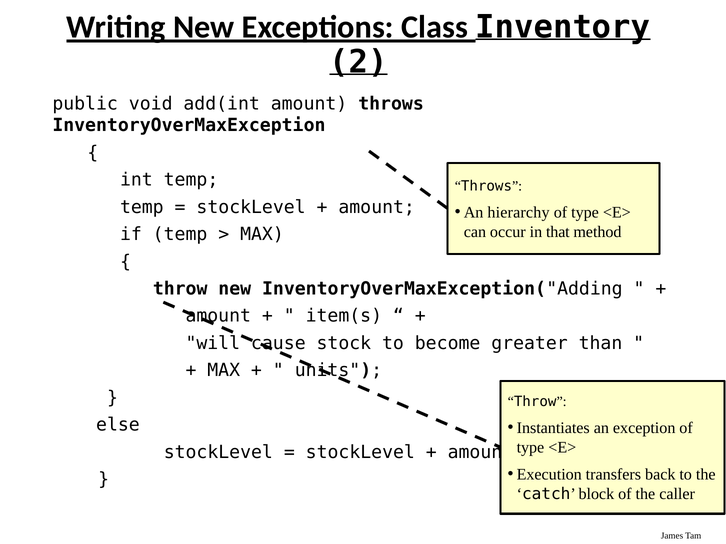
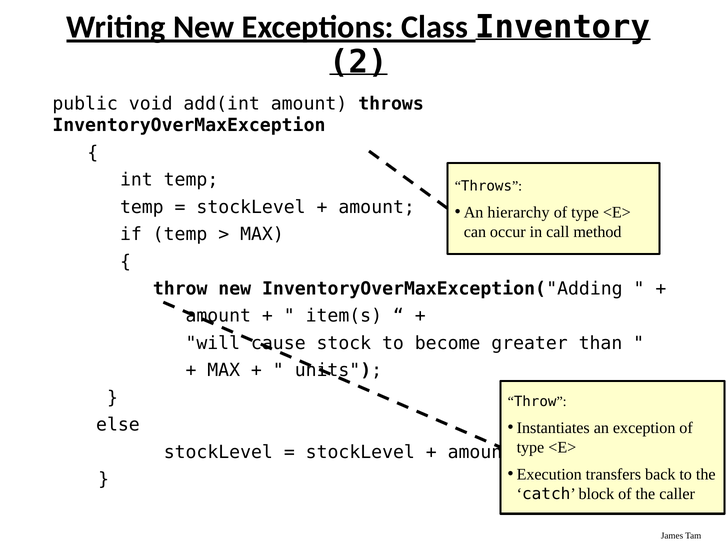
that: that -> call (558, 232)
